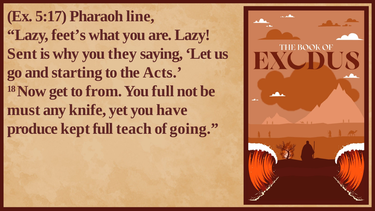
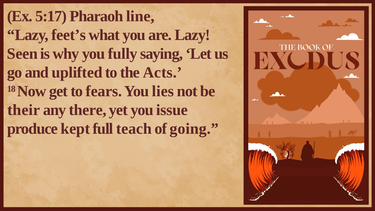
Sent: Sent -> Seen (22, 54)
they: they -> fully (123, 54)
starting: starting -> uplifted (77, 73)
from: from -> fears (104, 91)
You full: full -> lies (163, 91)
must: must -> their (24, 110)
knife: knife -> there (88, 110)
have: have -> issue (172, 110)
